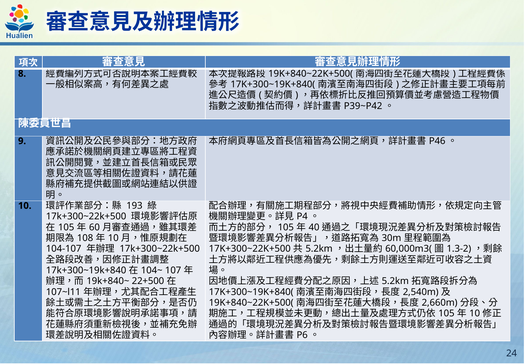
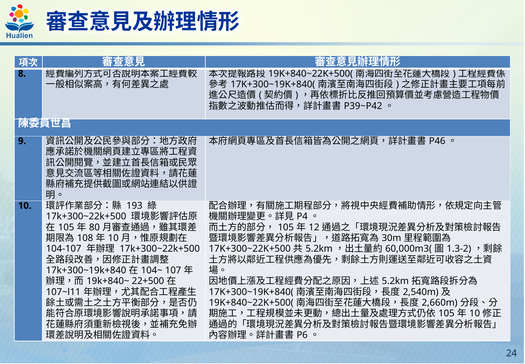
60: 60 -> 80 (94, 227)
40: 40 -> 12 (314, 227)
